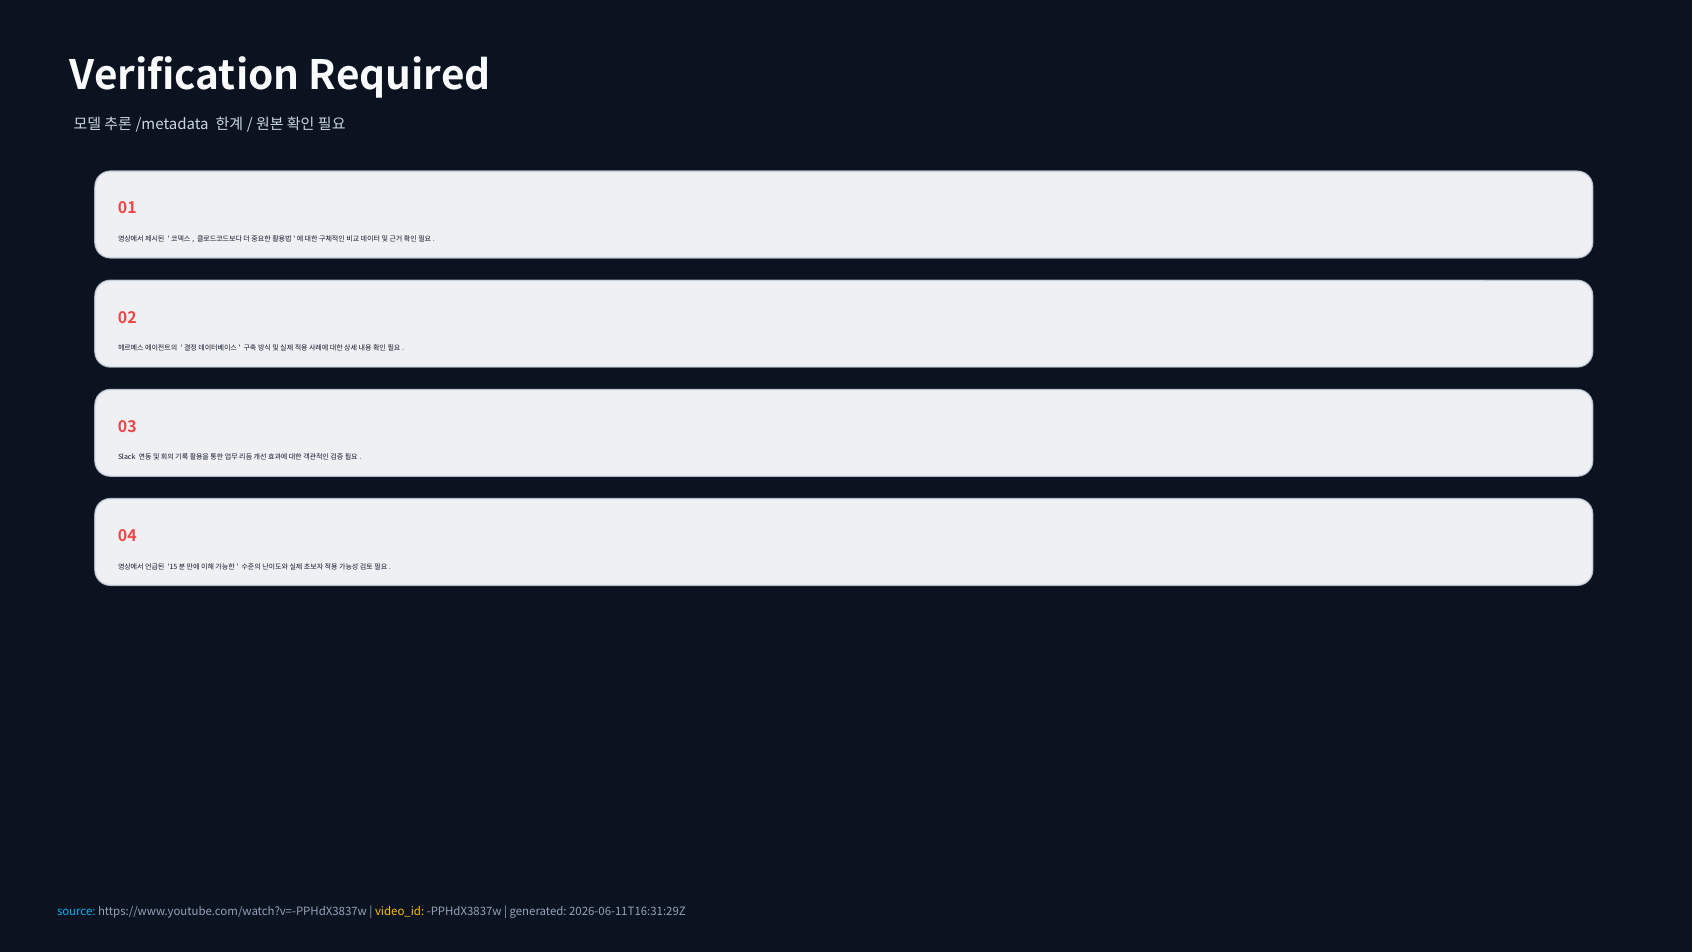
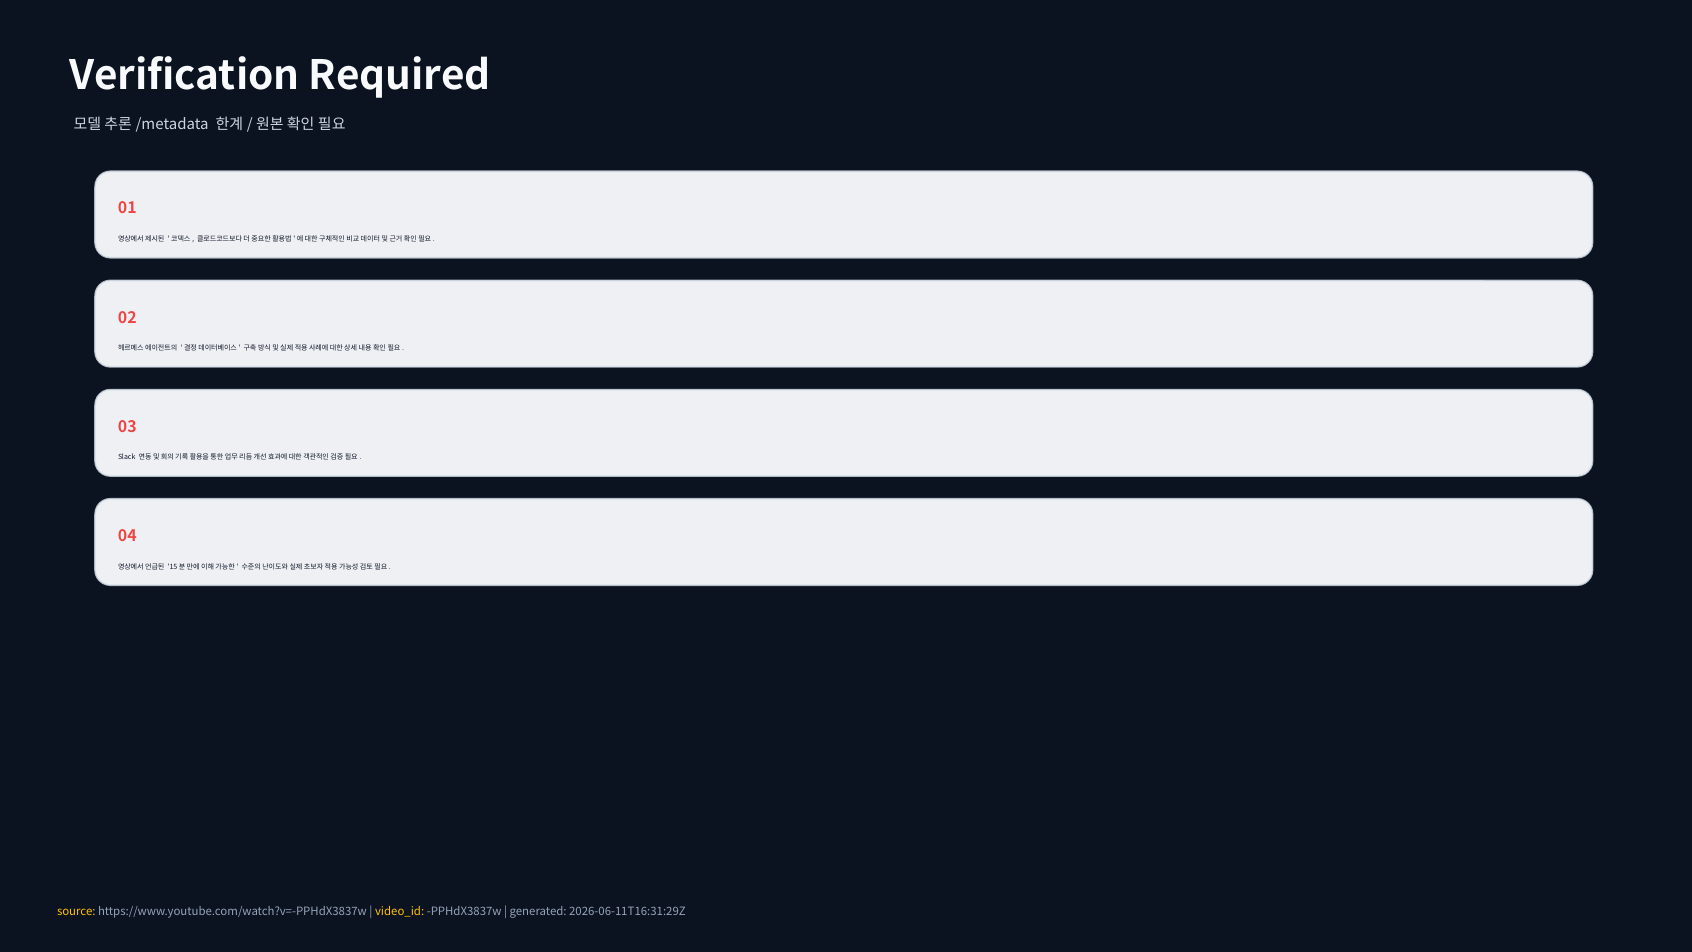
source colour: light blue -> yellow (76, 911)
